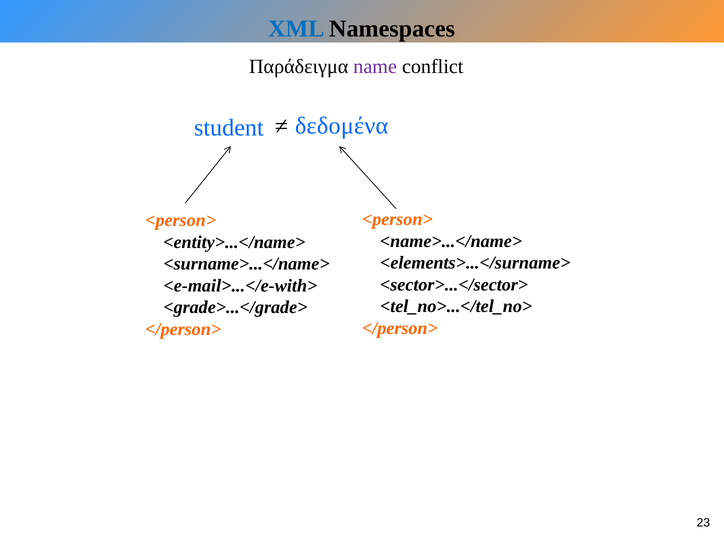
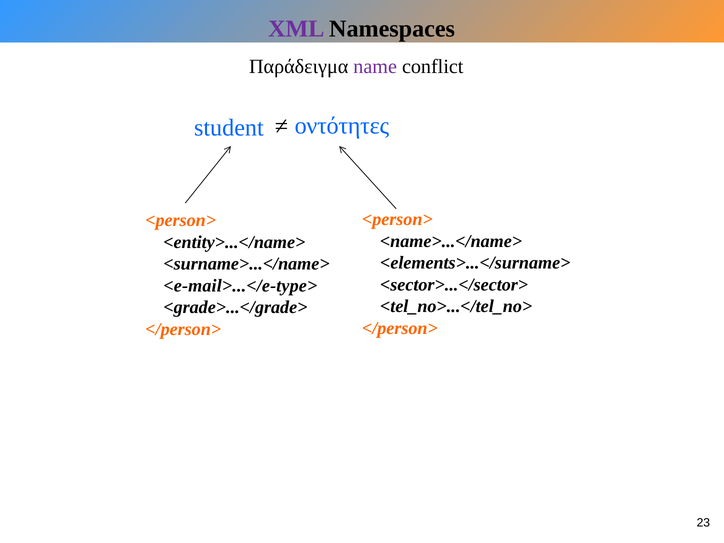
XML colour: blue -> purple (296, 29)
δεδομένα: δεδομένα -> οντότητες (342, 126)
<e-mail>...</e-with>: <e-mail>...</e-with> -> <e-mail>...</e-type> (240, 286)
